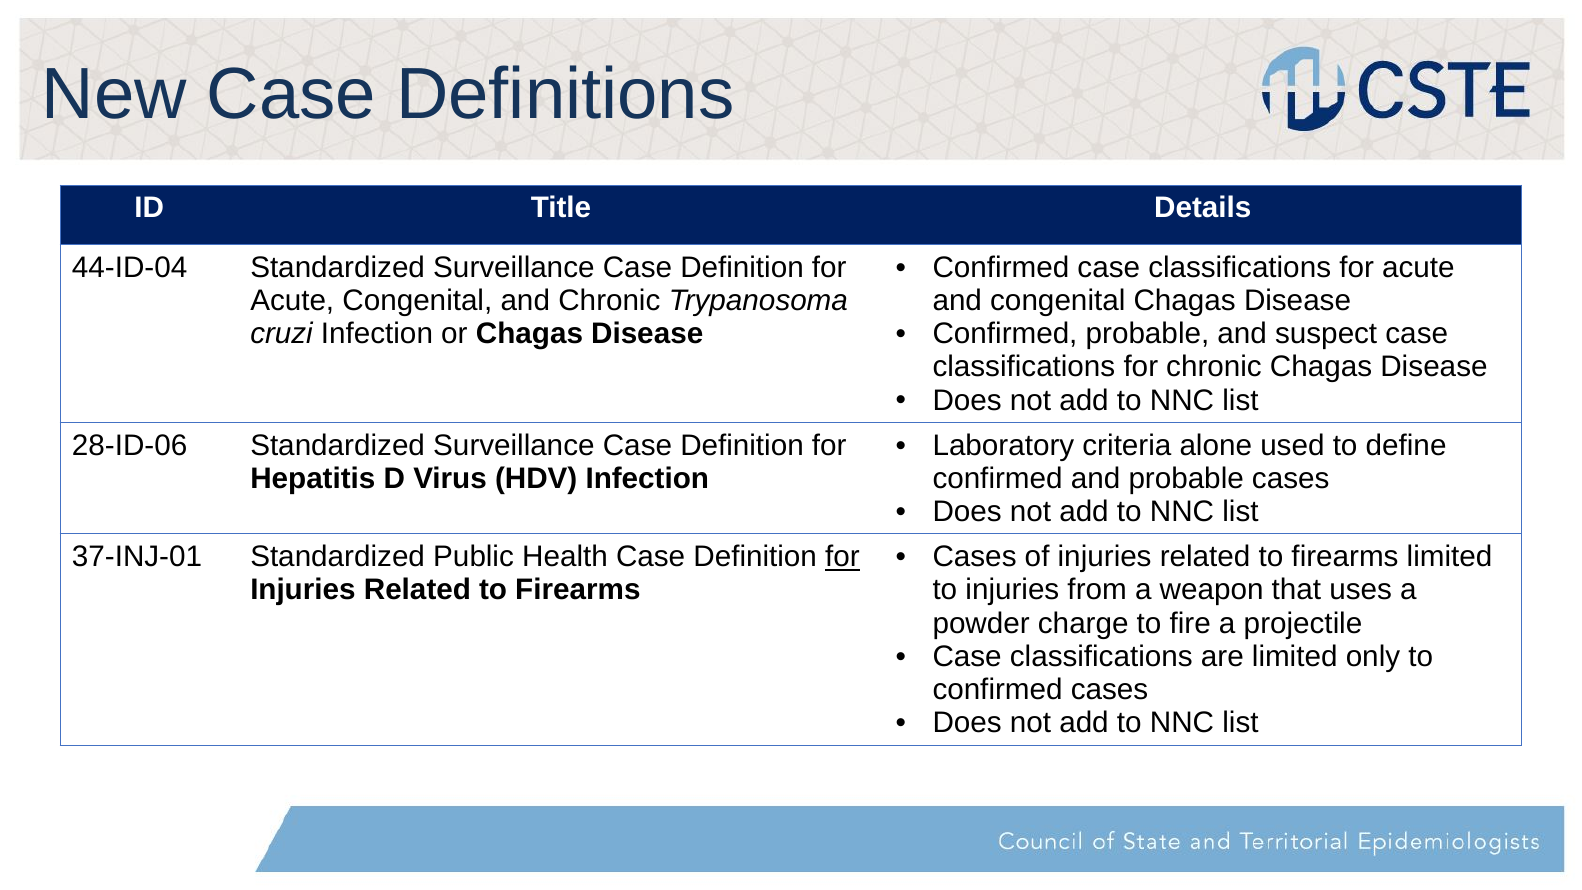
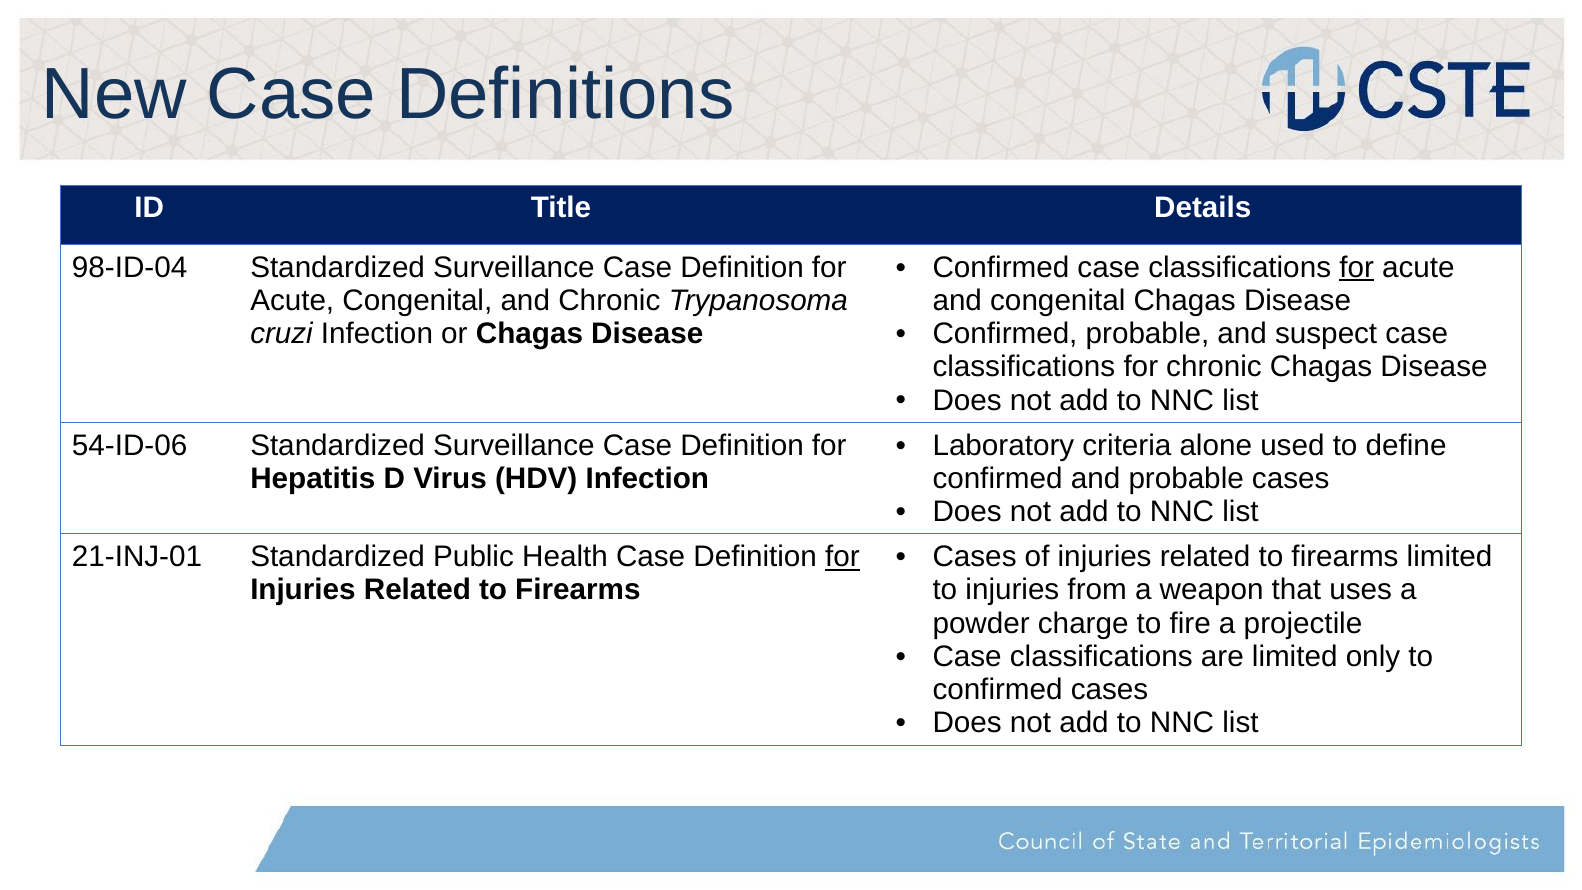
44-ID-04: 44-ID-04 -> 98-ID-04 (130, 267)
for underline: none -> present (1357, 267)
28-ID-06: 28-ID-06 -> 54-ID-06 (130, 445)
37-INJ-01: 37-INJ-01 -> 21-INJ-01 (137, 557)
